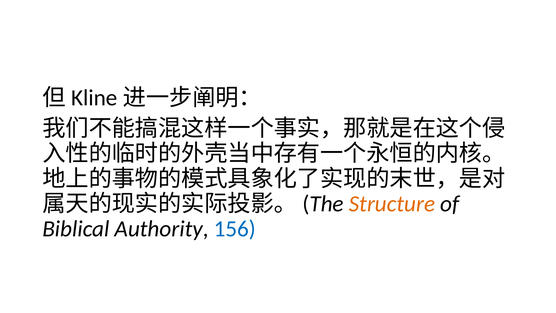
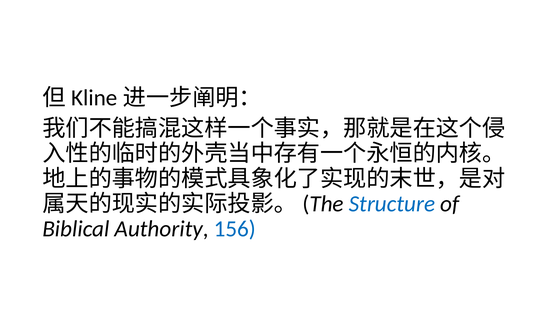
Structure colour: orange -> blue (392, 204)
